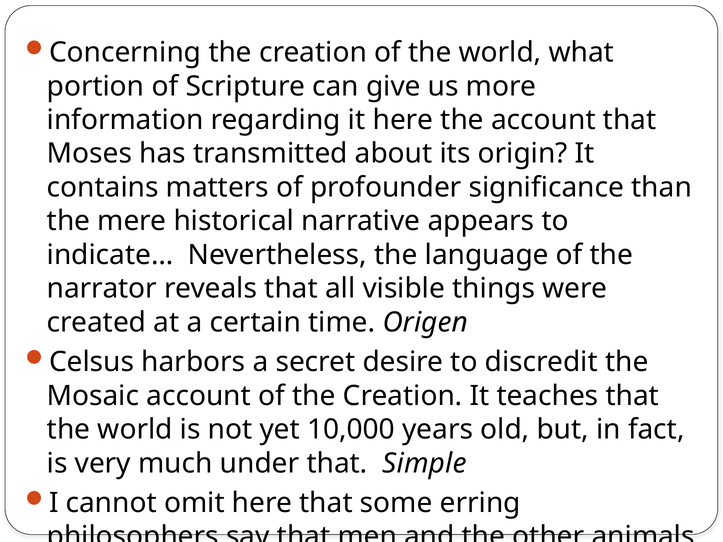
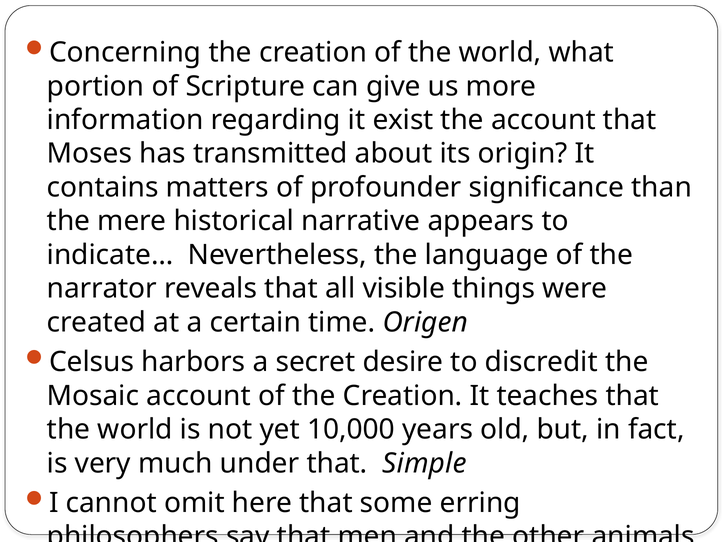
it here: here -> exist (403, 120)
